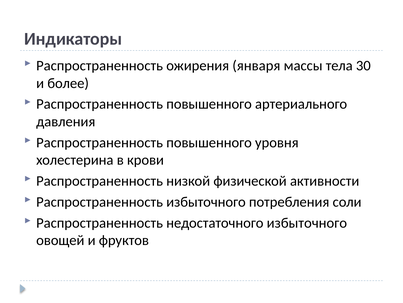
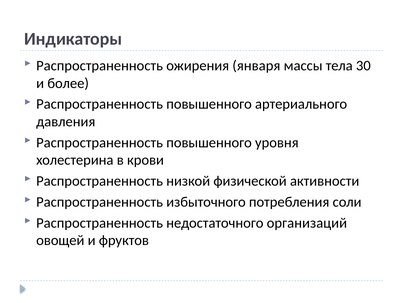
недостаточного избыточного: избыточного -> организаций (307, 222)
